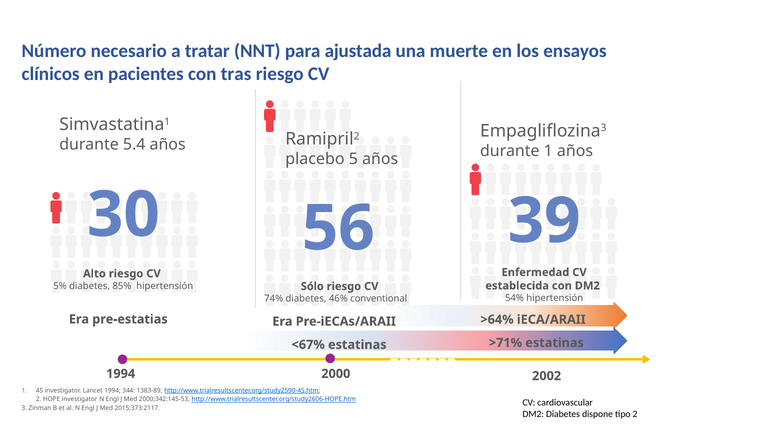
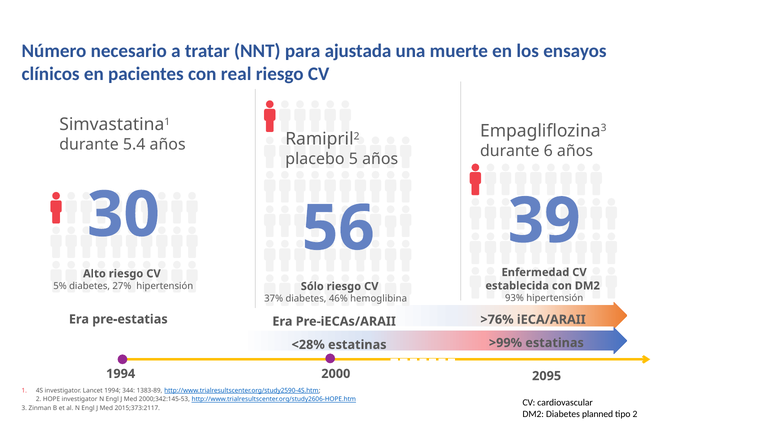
tras: tras -> real (236, 74)
durante 1: 1 -> 6 (548, 151)
85%: 85% -> 27% (122, 286)
54%: 54% -> 93% (514, 298)
74%: 74% -> 37% (274, 299)
conventional: conventional -> hemoglibina (379, 299)
>64%: >64% -> >76% (497, 319)
>71%: >71% -> >99% (505, 343)
<67%: <67% -> <28% (308, 345)
2002: 2002 -> 2095 (547, 376)
dispone: dispone -> planned (598, 414)
